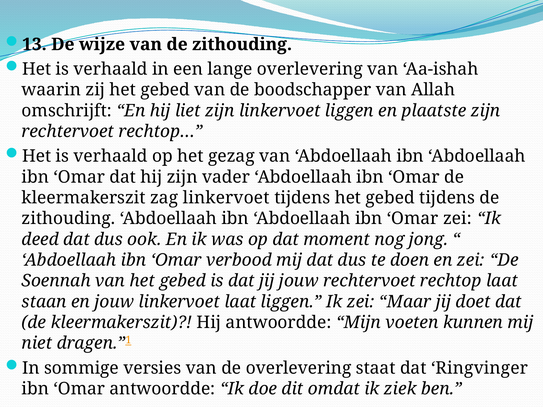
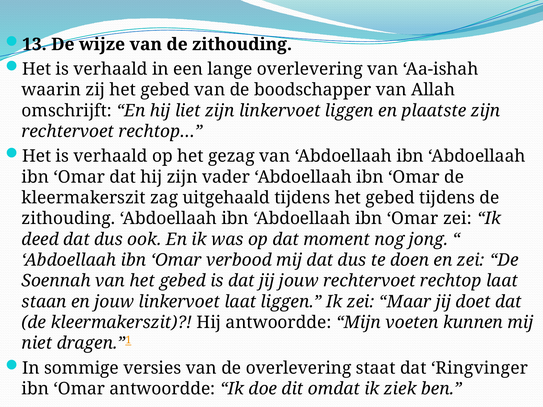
zag linkervoet: linkervoet -> uitgehaald (226, 198)
